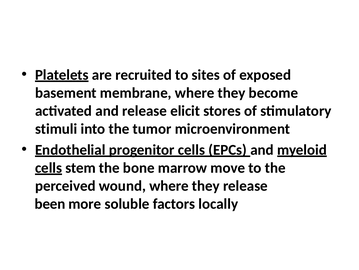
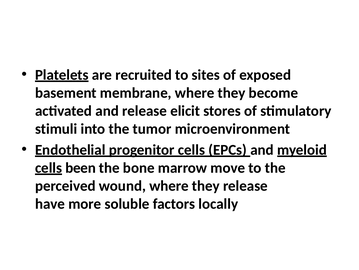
stem: stem -> been (81, 167)
been: been -> have (50, 203)
